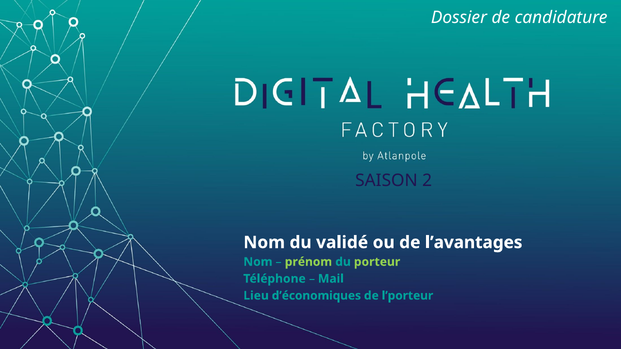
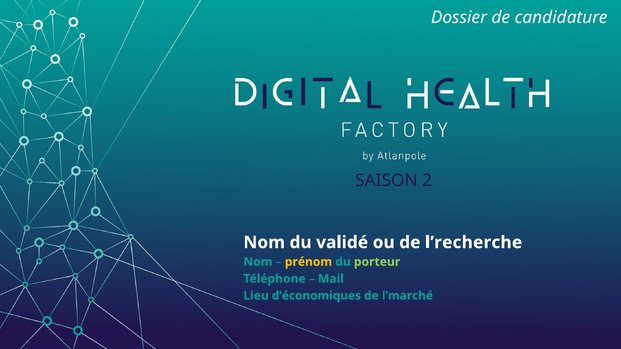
l’avantages: l’avantages -> l’recherche (474, 243)
prénom colour: light green -> yellow (308, 262)
l’porteur: l’porteur -> l’marché (407, 296)
